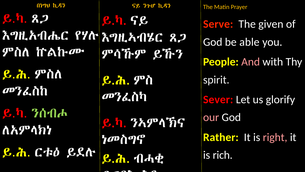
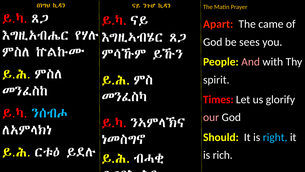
Serve: Serve -> Apart (218, 24)
given: given -> came (271, 24)
able: able -> sees (249, 42)
Sever: Sever -> Times (218, 99)
ንሰብሖ colour: light green -> light blue (50, 113)
Rather: Rather -> Should (221, 137)
right colour: pink -> light blue (275, 137)
